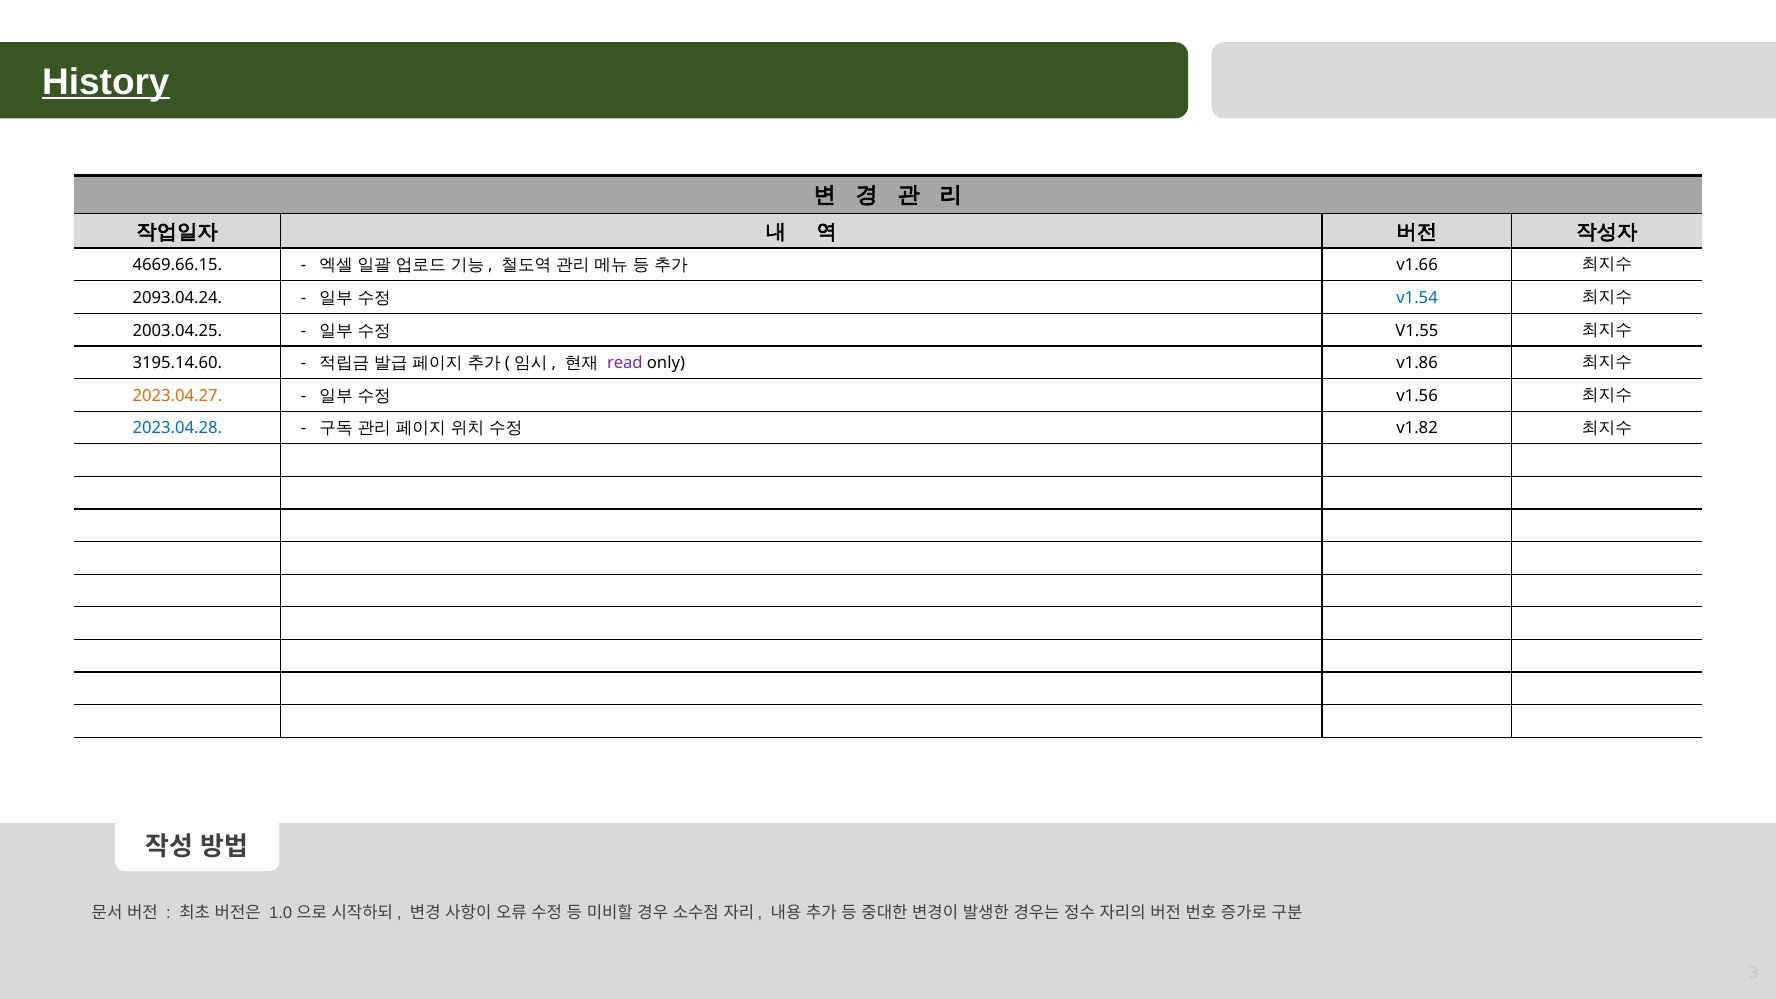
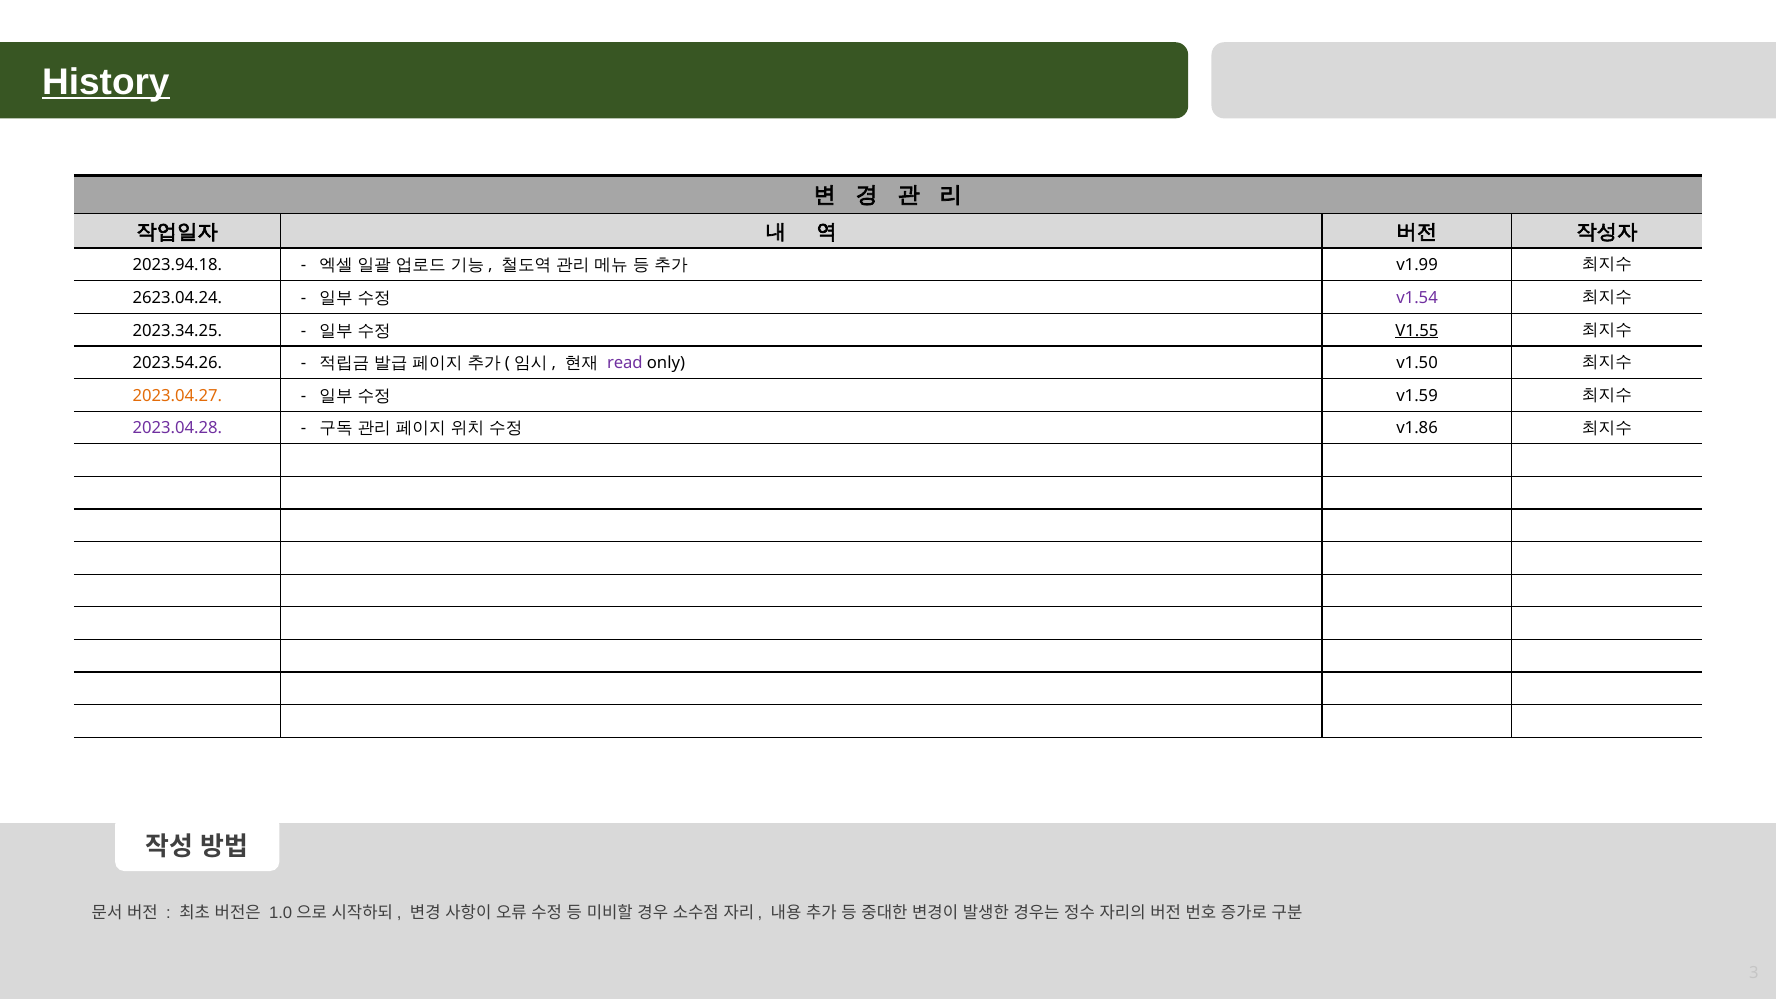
4669.66.15: 4669.66.15 -> 2023.94.18 (177, 265)
v1.66: v1.66 -> v1.99 (1417, 265)
2093.04.24: 2093.04.24 -> 2623.04.24 (177, 298)
v1.54 colour: blue -> purple (1417, 298)
2003.04.25: 2003.04.25 -> 2023.34.25 (177, 331)
V1.55 underline: none -> present (1417, 331)
3195.14.60: 3195.14.60 -> 2023.54.26 (177, 363)
v1.86: v1.86 -> v1.50 (1417, 363)
v1.56: v1.56 -> v1.59 (1417, 396)
2023.04.28 colour: blue -> purple (177, 428)
v1.82: v1.82 -> v1.86 (1417, 428)
